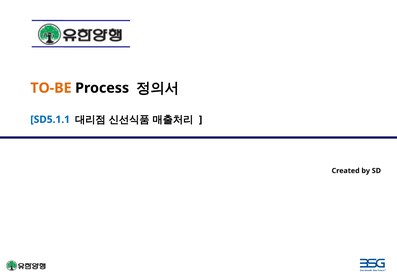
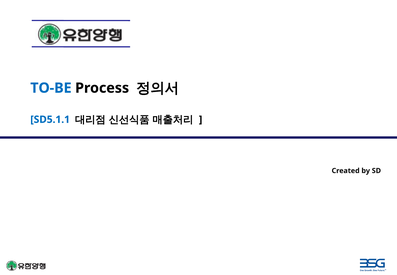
TO-BE colour: orange -> blue (51, 88)
